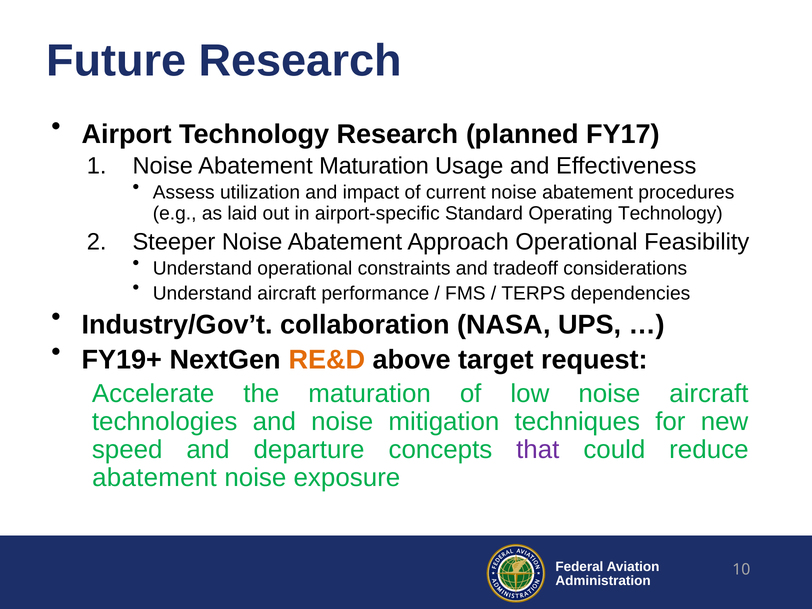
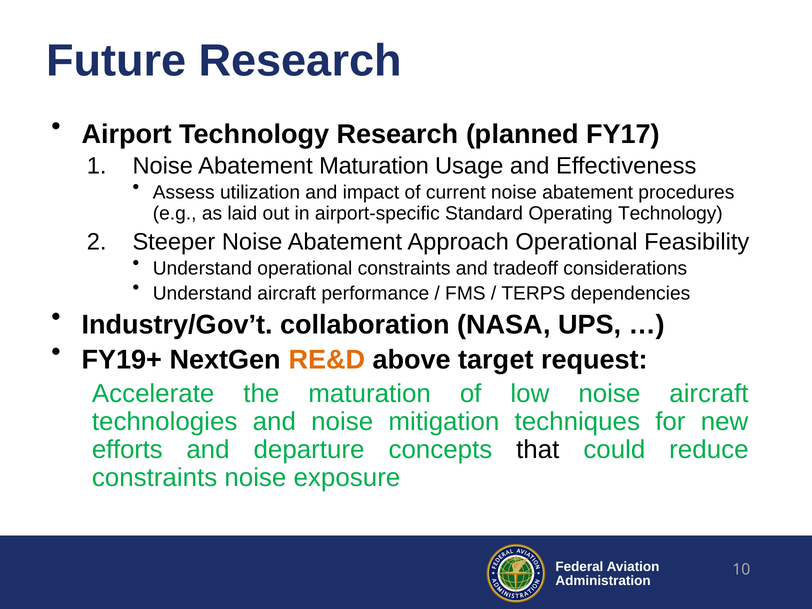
speed: speed -> efforts (127, 450)
that colour: purple -> black (538, 450)
abatement: abatement -> constraints (155, 478)
